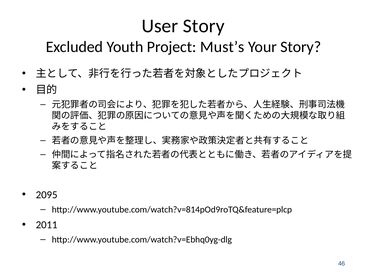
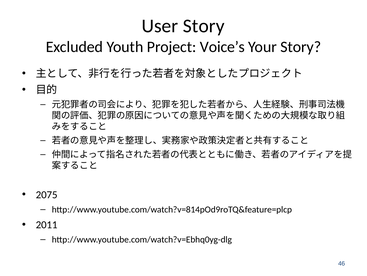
Must’s: Must’s -> Voice’s (222, 47)
2095: 2095 -> 2075 (47, 194)
